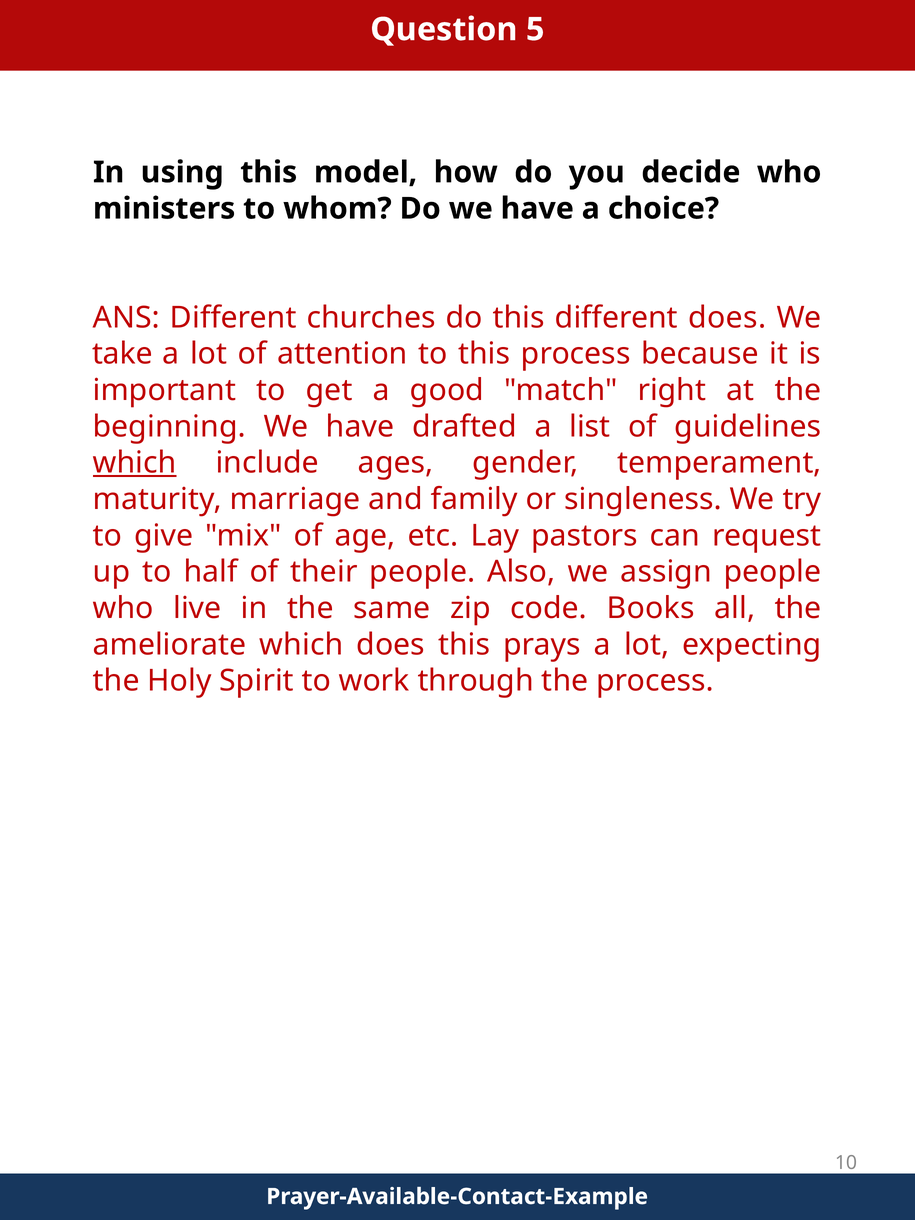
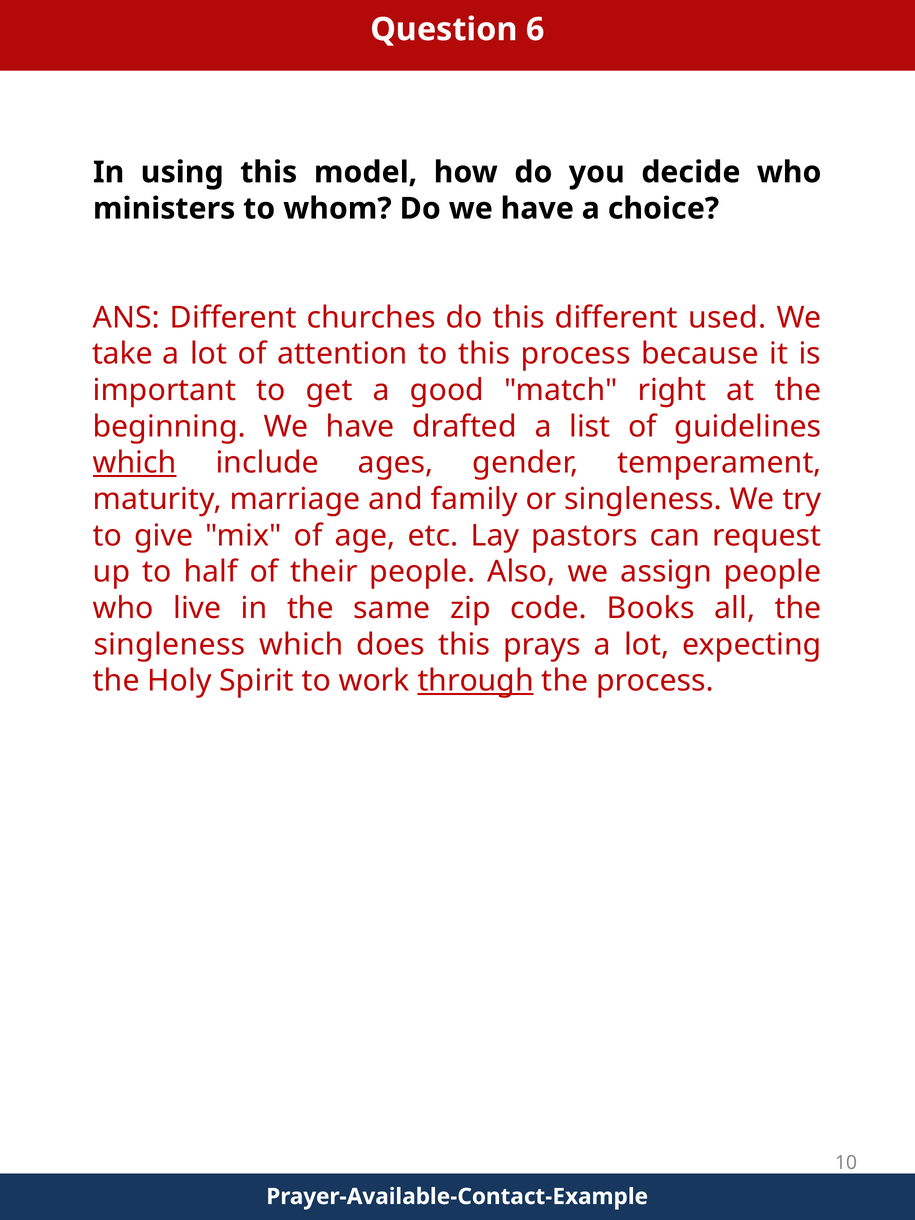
5: 5 -> 6 (535, 29)
different does: does -> used (727, 318)
ameliorate: ameliorate -> singleness (169, 645)
through underline: none -> present (476, 681)
